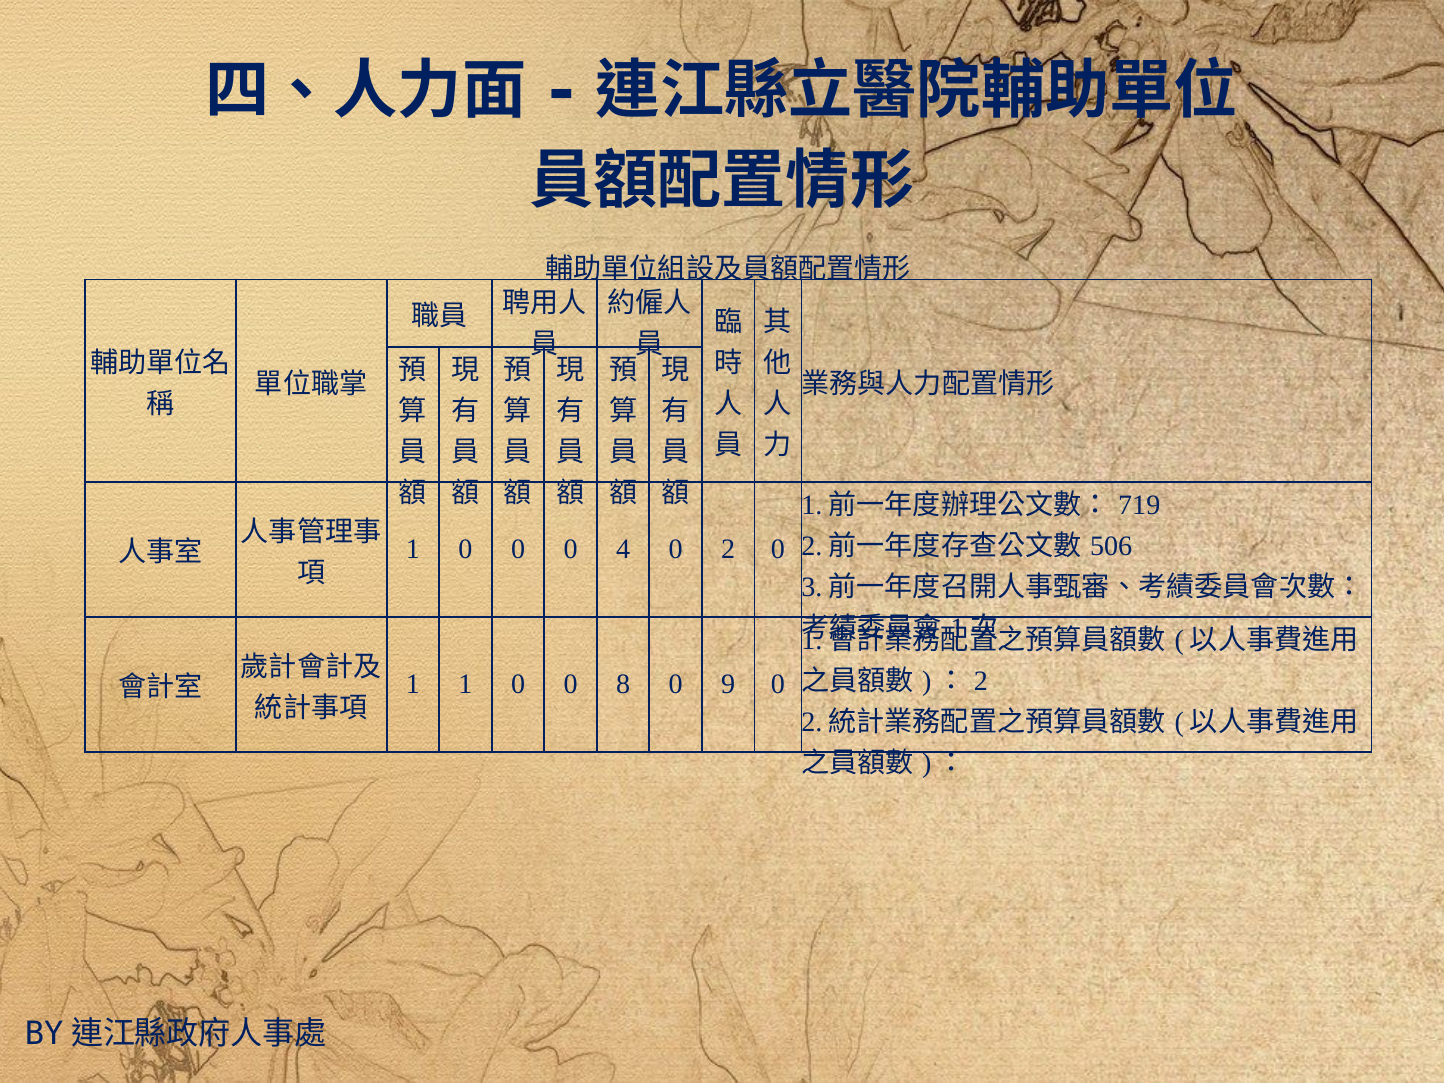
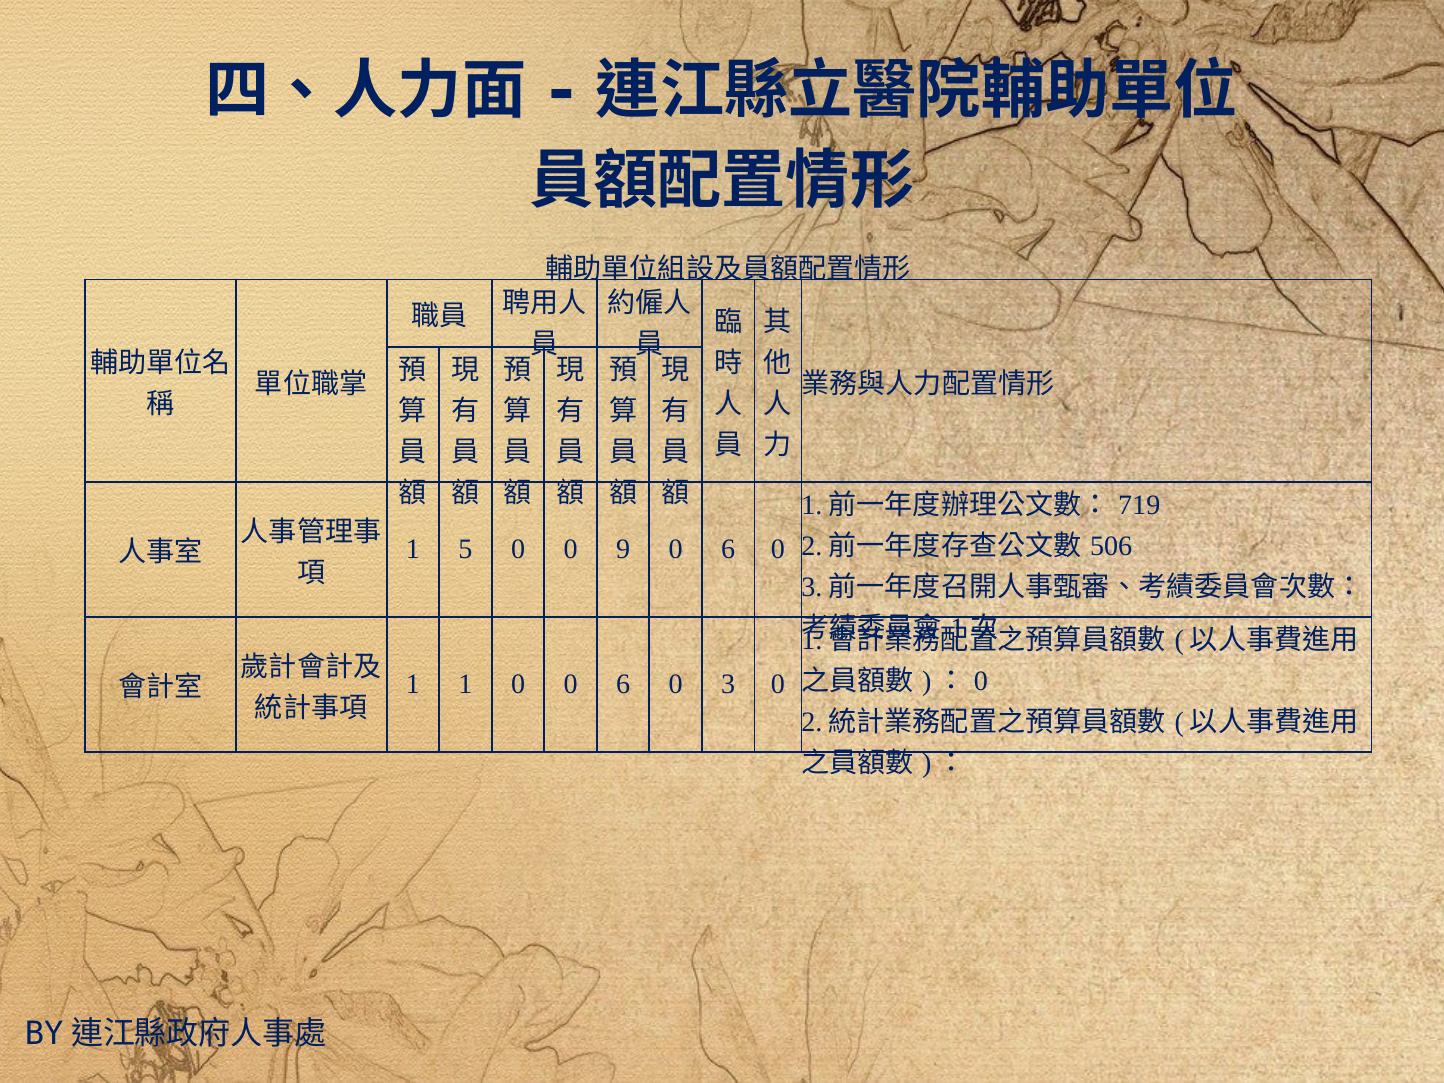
0: 0 -> 5 (466, 550)
4: 4 -> 9 (623, 550)
2: 2 -> 6 (728, 550)
2: 2 -> 0 (981, 681)
0 0 8: 8 -> 6 (623, 685)
9: 9 -> 3 (728, 685)
